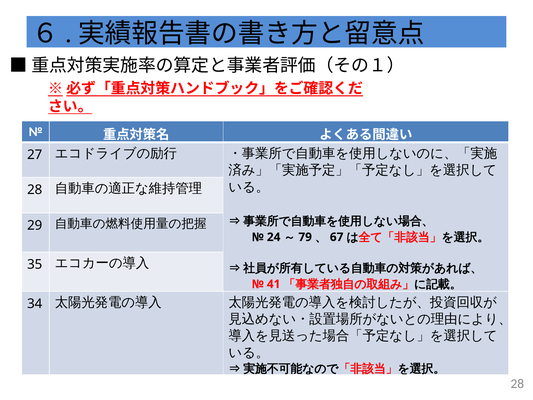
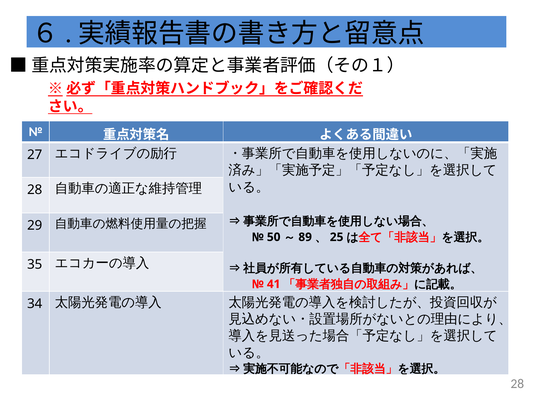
24: 24 -> 50 (274, 237)
79: 79 -> 89 (305, 237)
67: 67 -> 25 (337, 237)
